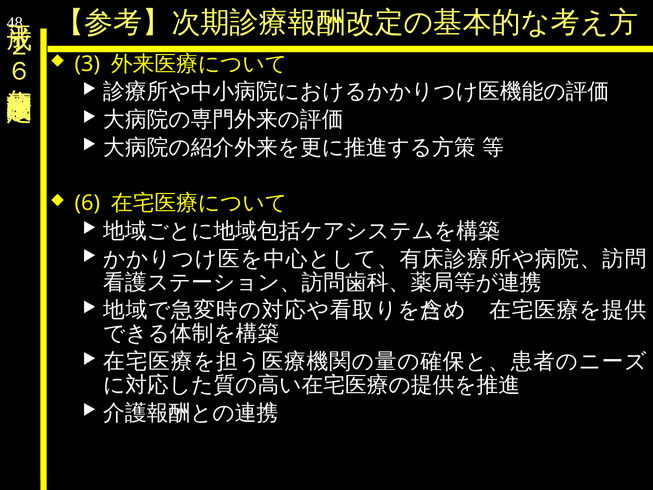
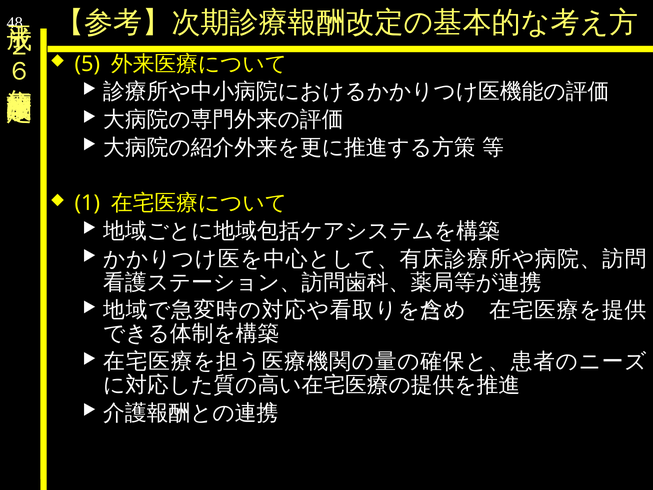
3: 3 -> 5 (87, 64)
6: 6 -> 1 (87, 203)
